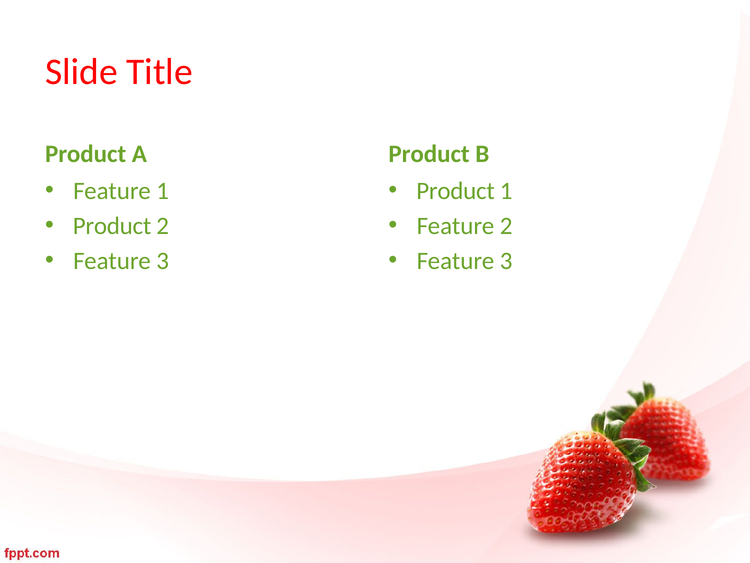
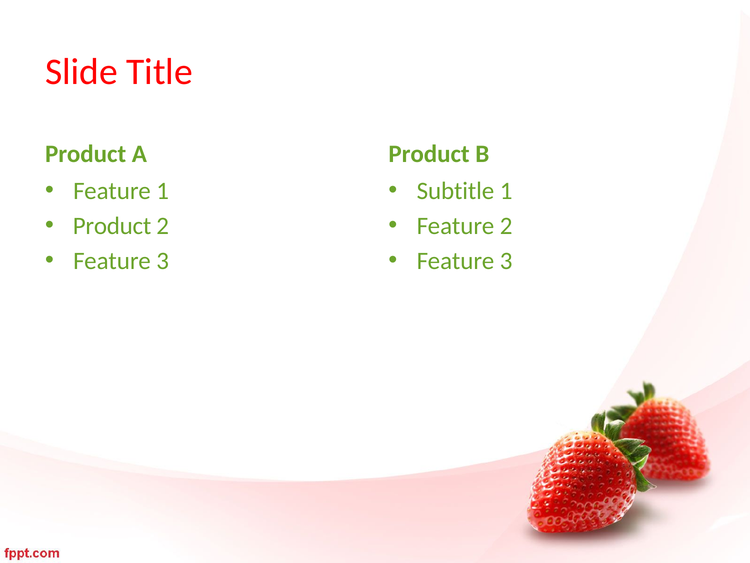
Product: Product -> Subtitle (455, 191)
